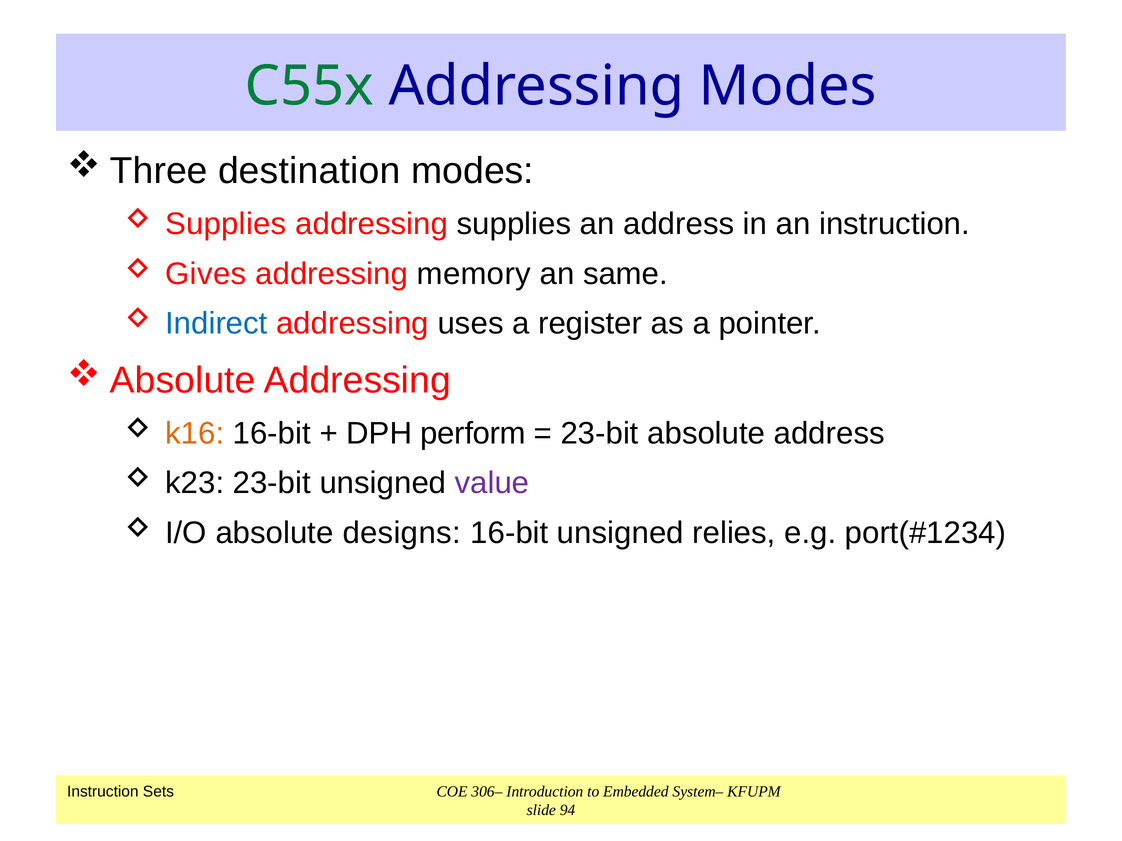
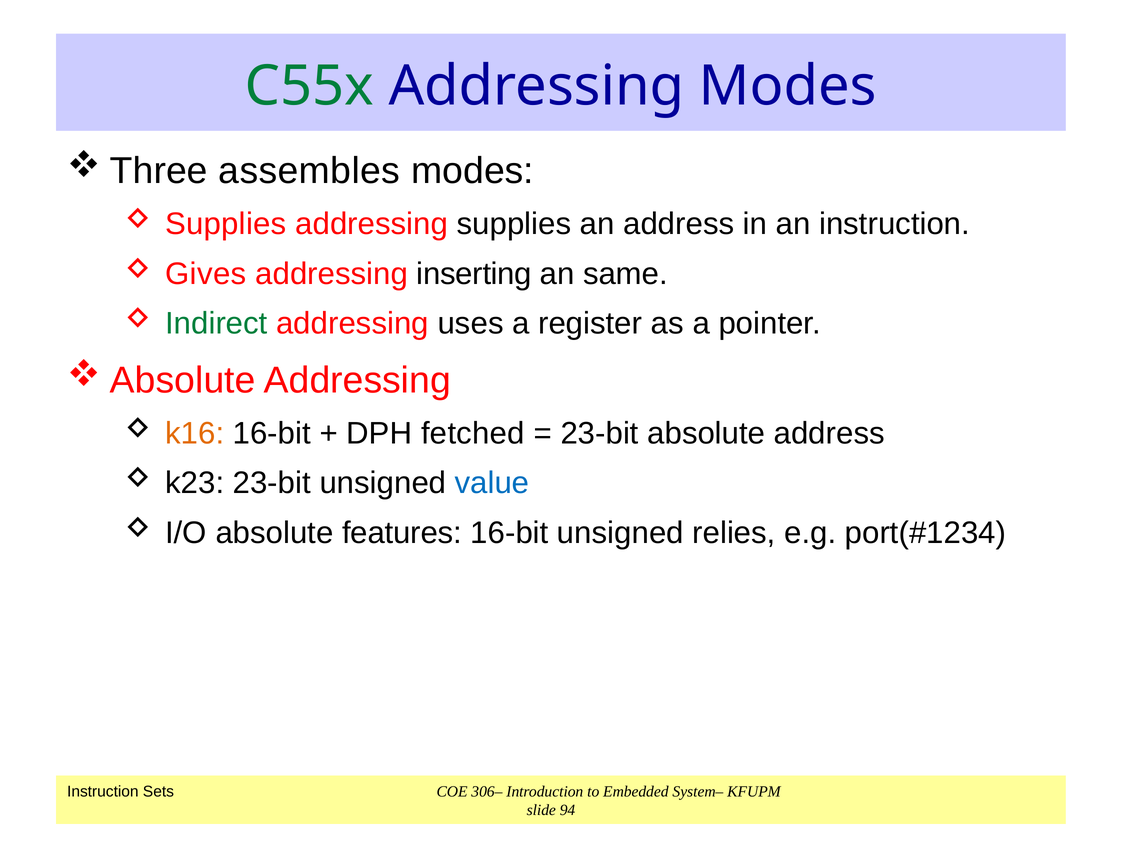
destination: destination -> assembles (309, 171)
memory: memory -> inserting (474, 274)
Indirect colour: blue -> green (216, 324)
perform: perform -> fetched (473, 434)
value colour: purple -> blue (492, 483)
designs: designs -> features (402, 533)
